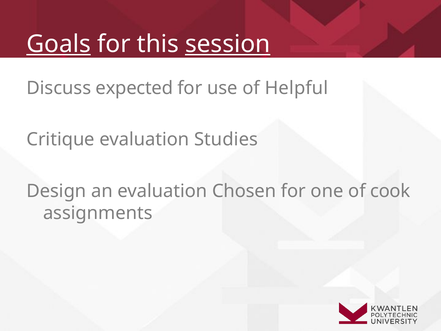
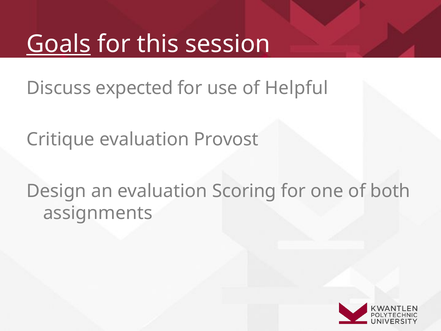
session underline: present -> none (228, 44)
Studies: Studies -> Provost (226, 139)
Chosen: Chosen -> Scoring (244, 191)
cook: cook -> both (390, 191)
